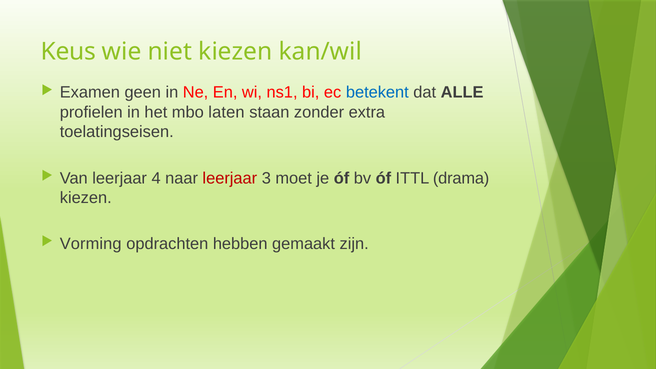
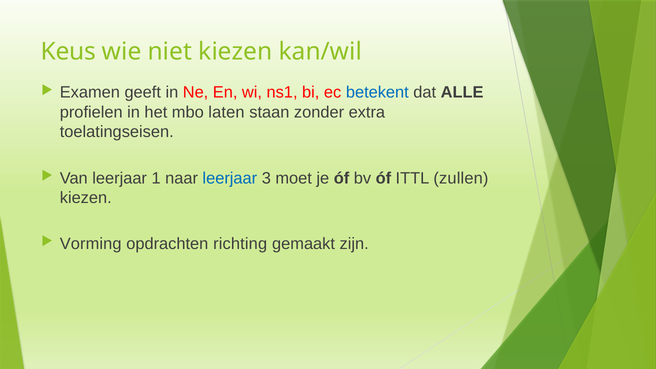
geen: geen -> geeft (143, 93)
4: 4 -> 1 (156, 178)
leerjaar colour: red -> blue (230, 178)
drama: drama -> zullen (461, 178)
hebben: hebben -> richting (240, 244)
